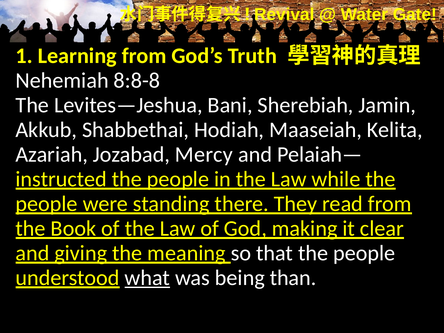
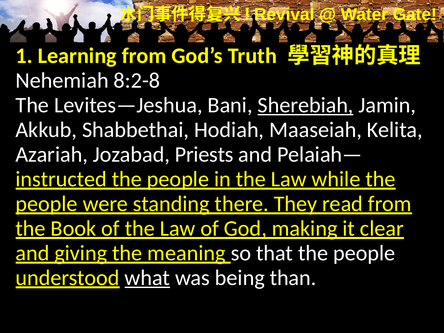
8:8-8: 8:8-8 -> 8:2-8 (137, 80)
Sherebiah underline: none -> present (306, 105)
Mercy: Mercy -> Priests (204, 154)
